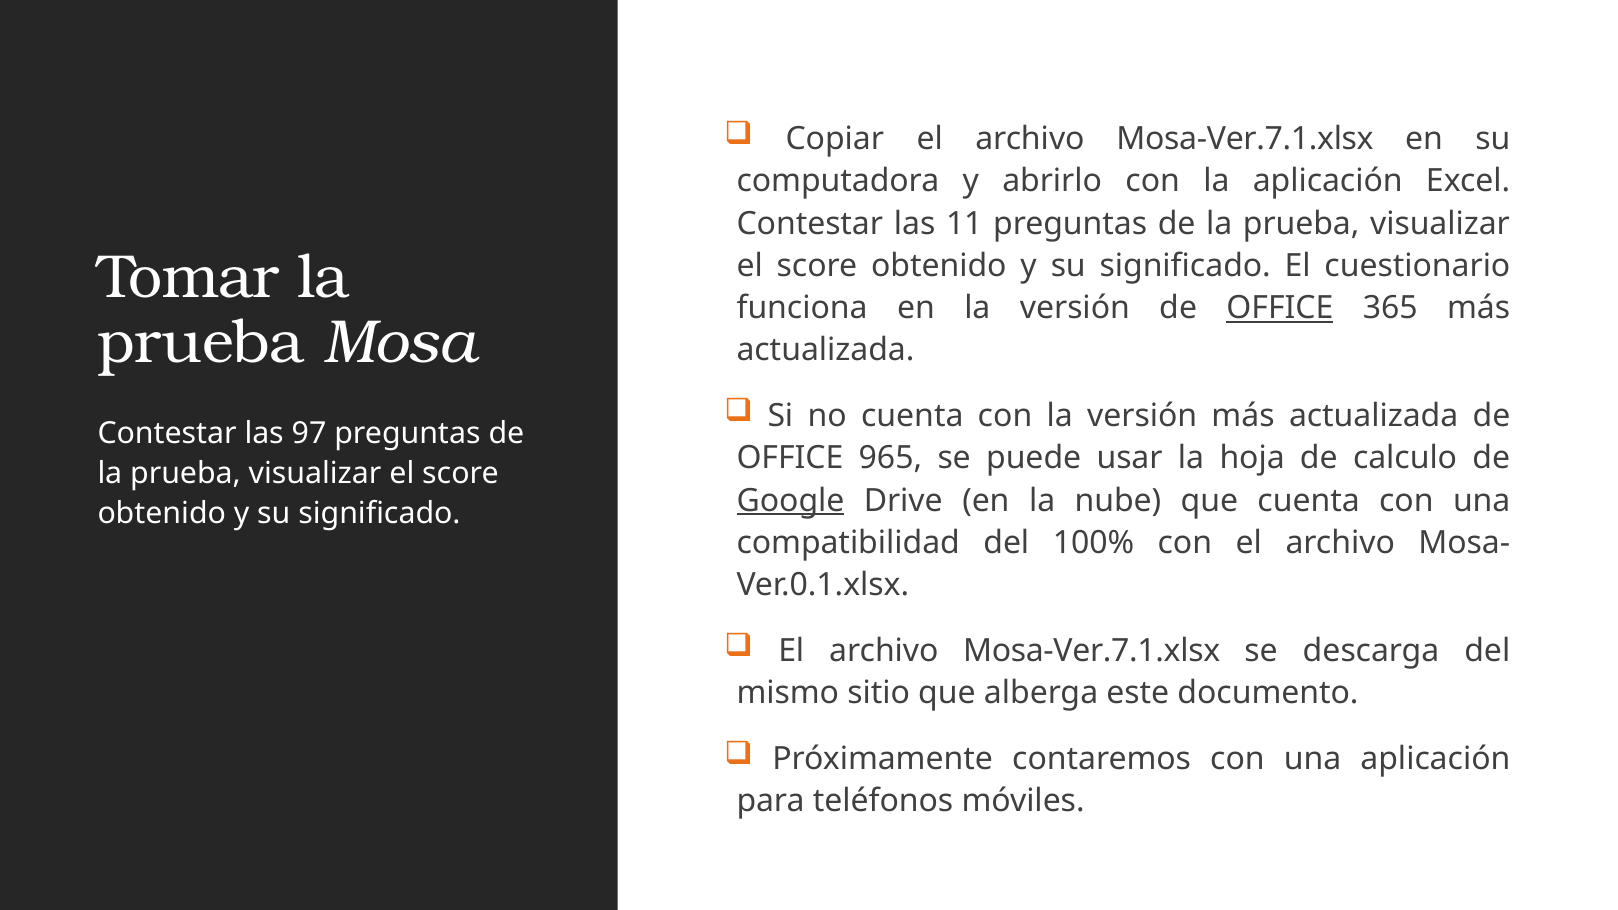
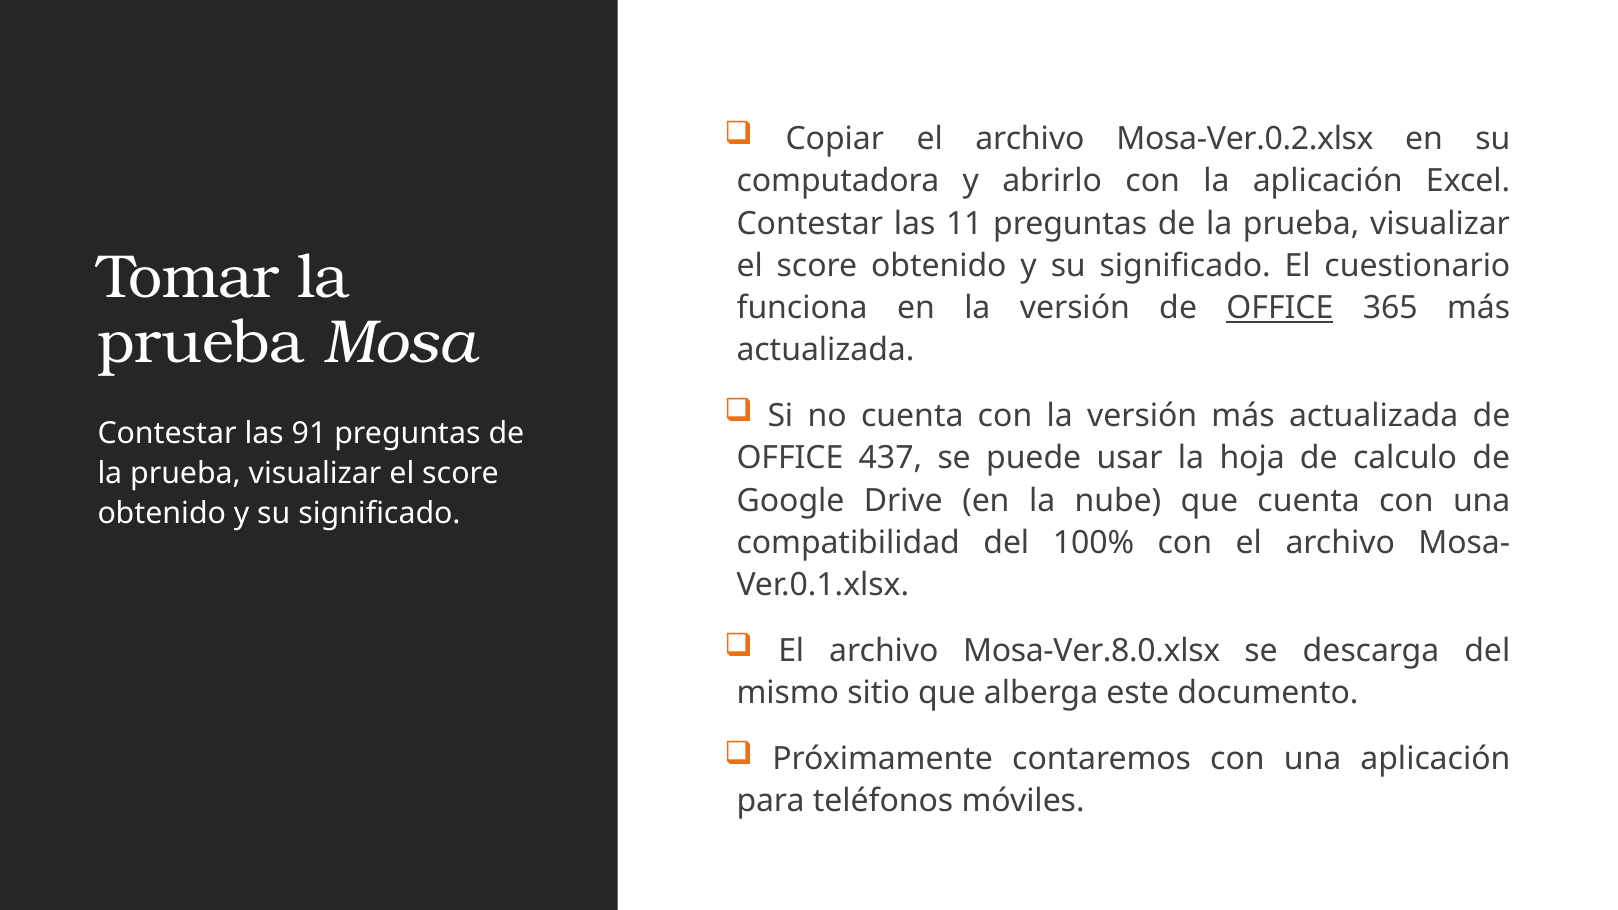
Copiar el archivo Mosa-Ver.7.1.xlsx: Mosa-Ver.7.1.xlsx -> Mosa-Ver.0.2.xlsx (1245, 139)
97: 97 -> 91 (309, 434)
965: 965 -> 437 (890, 458)
Google underline: present -> none (791, 501)
Mosa-Ver.7.1.xlsx: Mosa-Ver.7.1.xlsx -> Mosa-Ver.8.0.xlsx (1092, 651)
